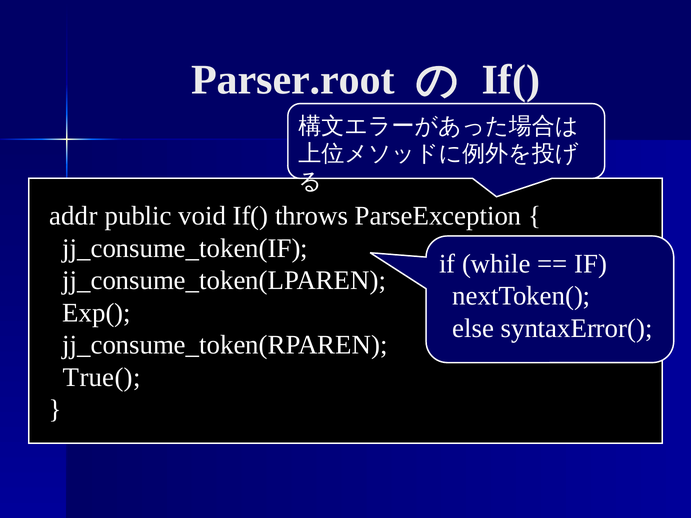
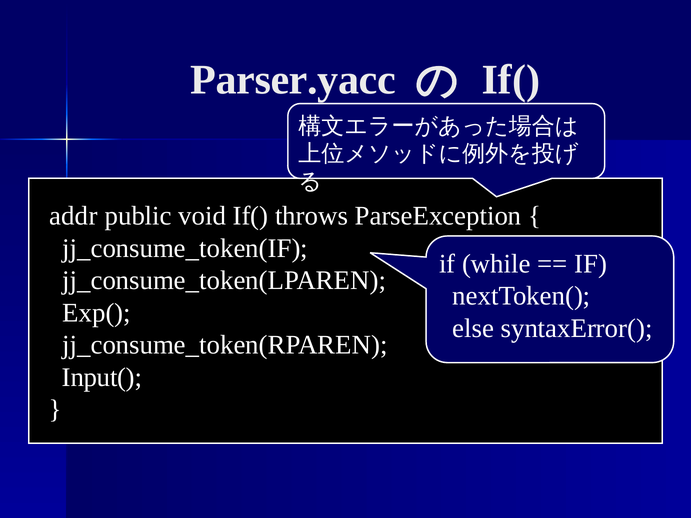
Parser.root: Parser.root -> Parser.yacc (293, 80)
True(: True( -> Input( (102, 377)
